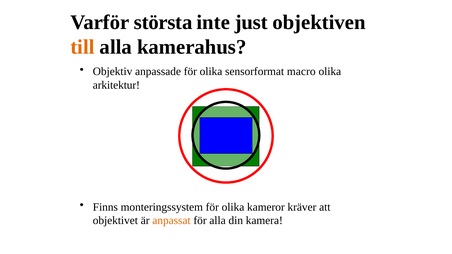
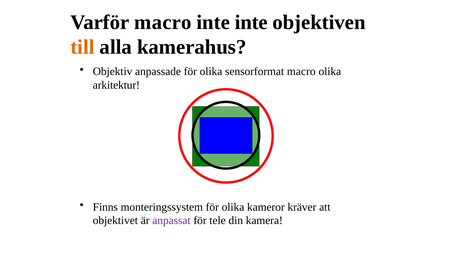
Varför största: största -> macro (163, 22)
inte just: just -> inte (251, 22)
anpassat colour: orange -> purple (171, 221)
för alla: alla -> tele (218, 221)
